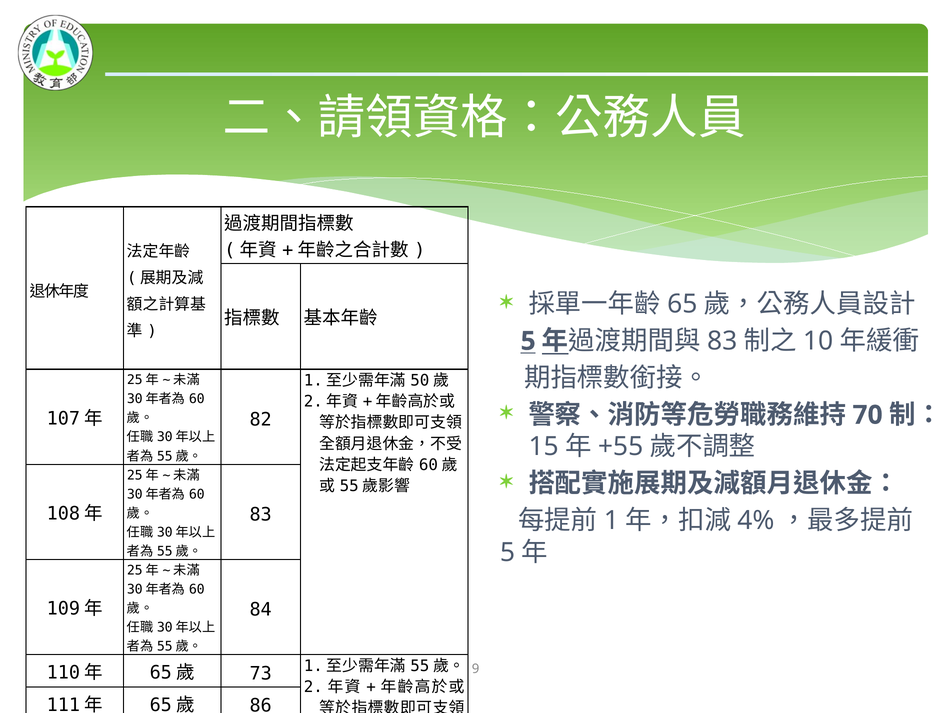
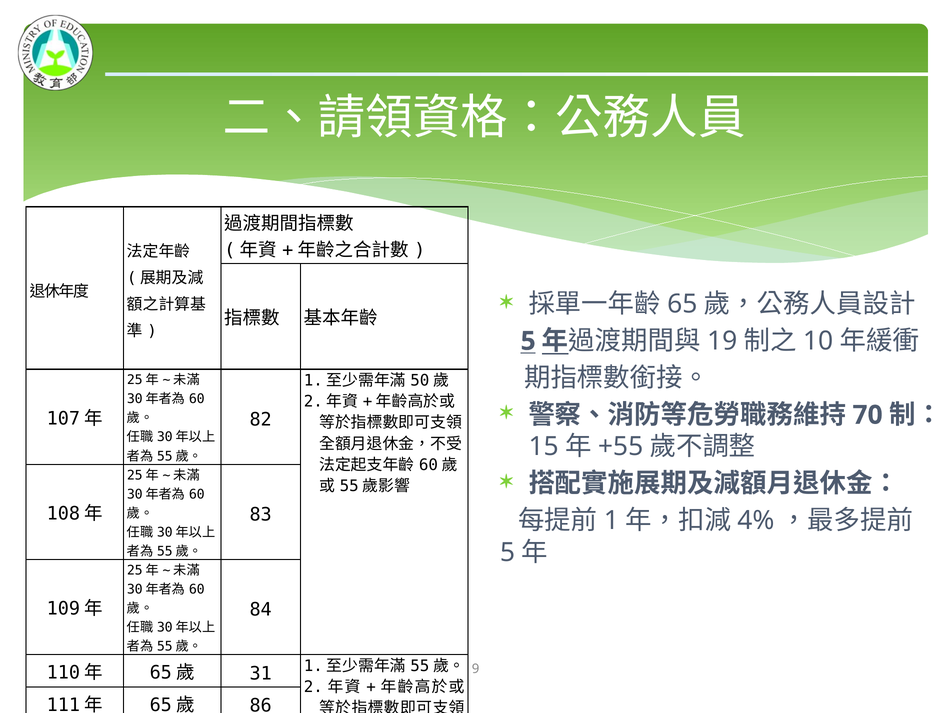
83: 83 -> 19 (722, 341)
73: 73 -> 31 (261, 674)
